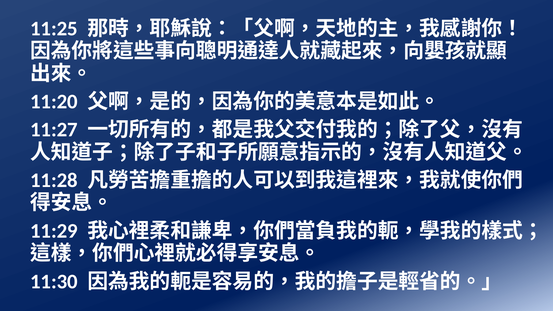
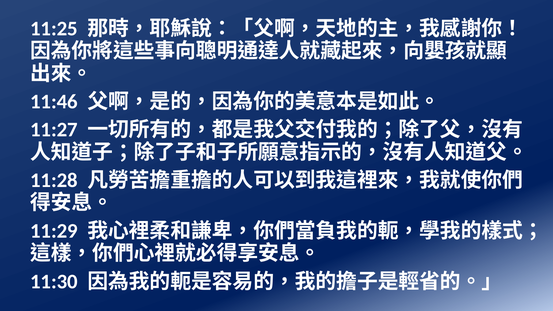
11:20: 11:20 -> 11:46 (54, 102)
